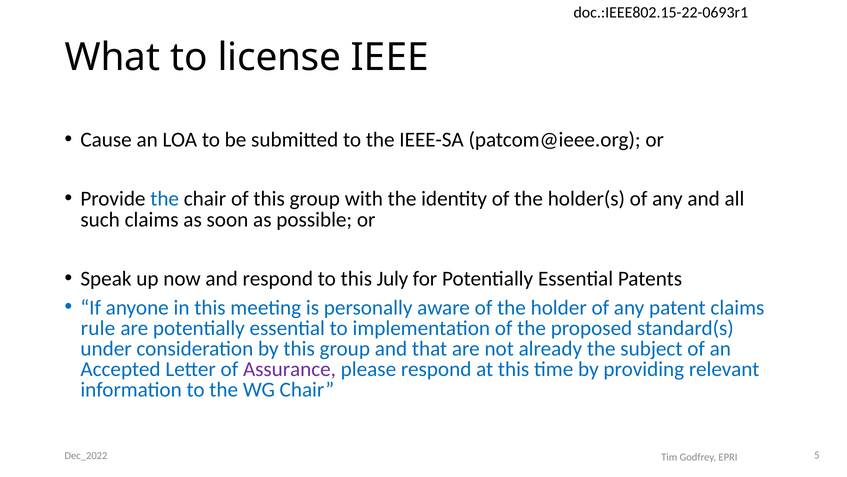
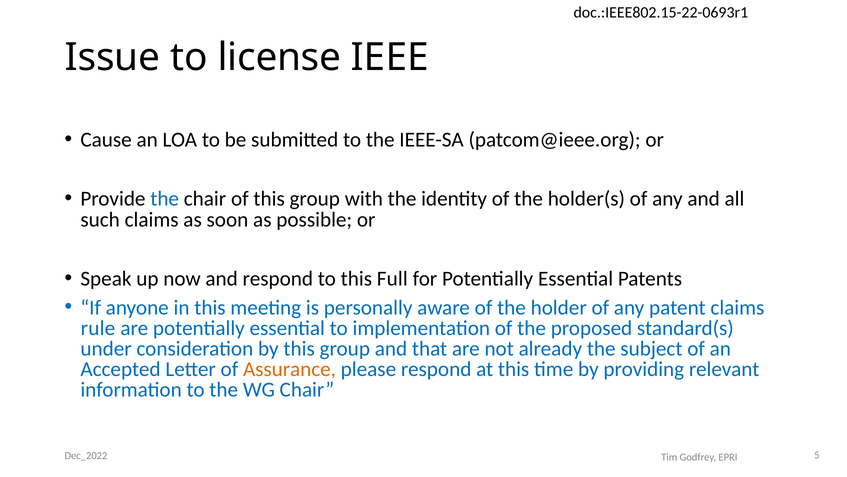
What: What -> Issue (112, 57)
July: July -> Full (392, 279)
Assurance colour: purple -> orange (289, 369)
